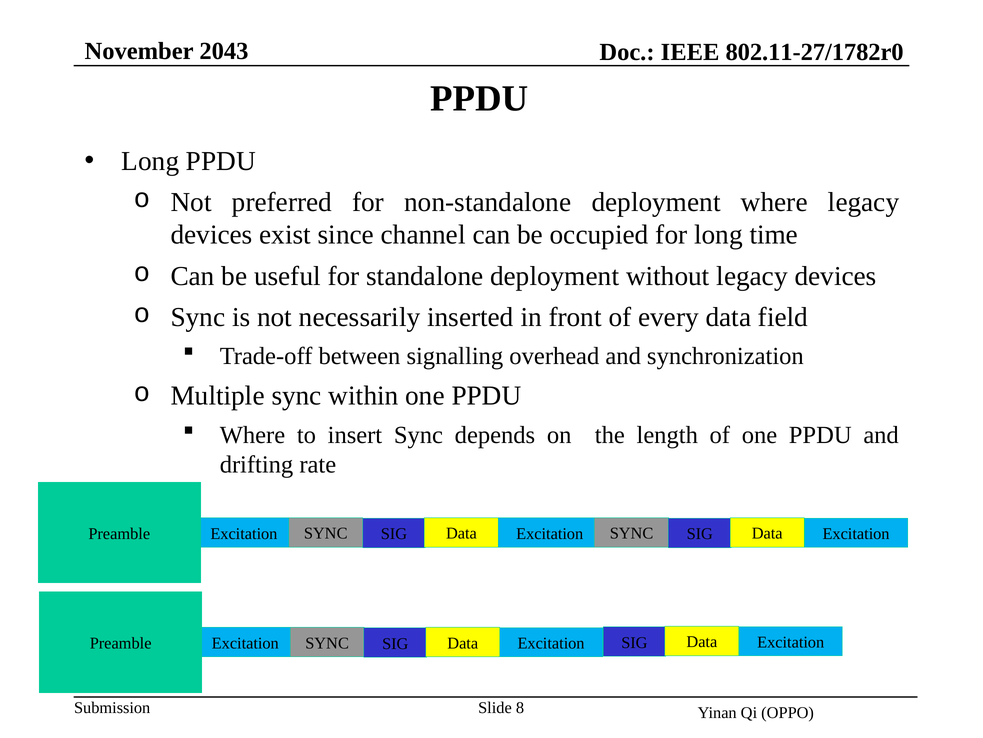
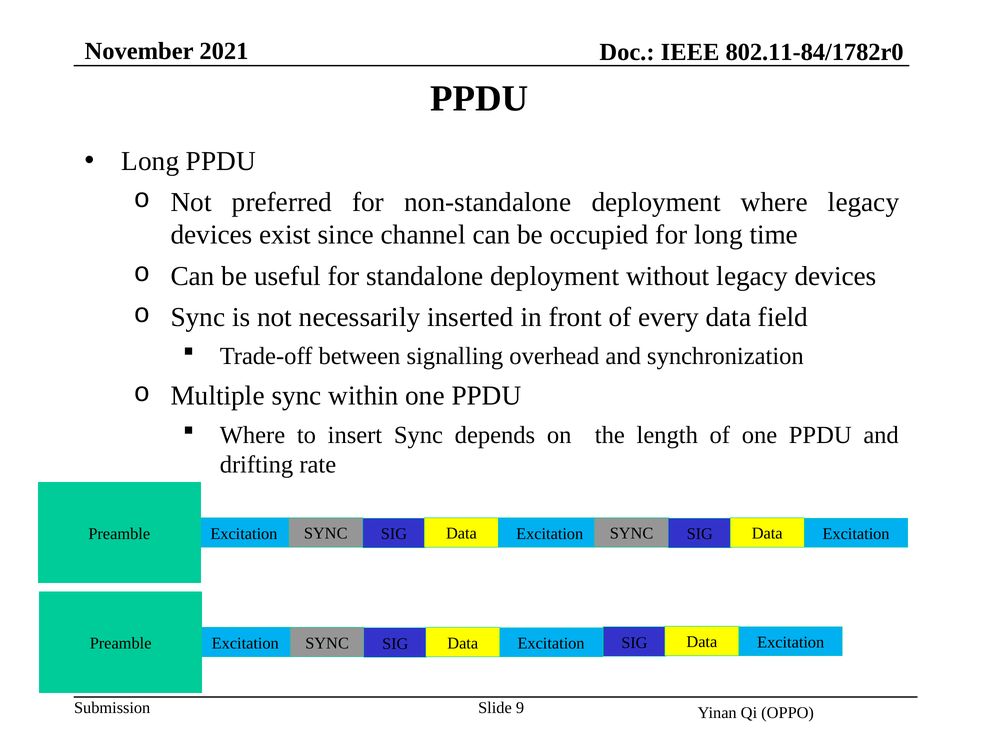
2043: 2043 -> 2021 (224, 51)
802.11-27/1782r0: 802.11-27/1782r0 -> 802.11-84/1782r0 (815, 52)
8: 8 -> 9 (520, 707)
